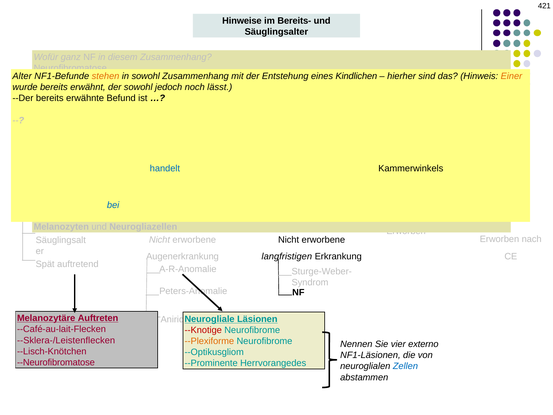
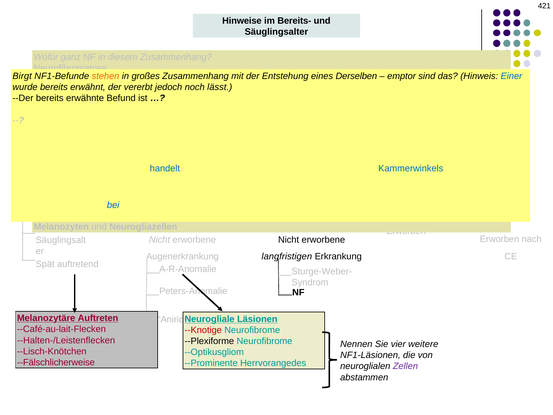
Alter: Alter -> Birgt (22, 76)
in sowohl: sowohl -> großes (146, 76)
Kindlichen: Kindlichen -> Derselben (356, 76)
hierher: hierher -> emptor (402, 76)
Einer colour: orange -> blue (511, 76)
der sowohl: sowohl -> vererbt (138, 87)
Kammerwinkels colour: black -> blue (411, 168)
--Sklera-/Leistenflecken: --Sklera-/Leistenflecken -> --Halten-/Leistenflecken (66, 340)
--Plexiforme colour: orange -> black (209, 341)
externo: externo -> weitere (423, 344)
--Neurofibromatose: --Neurofibromatose -> --Fälschlicherweise (56, 362)
Zellen colour: blue -> purple (405, 366)
